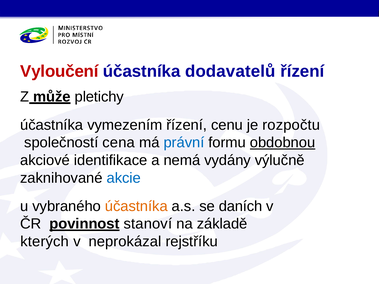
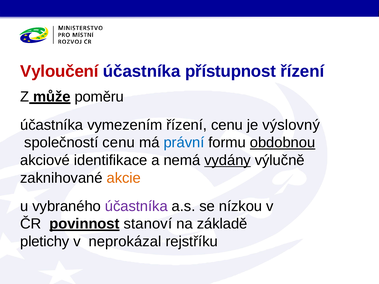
dodavatelů: dodavatelů -> přístupnost (230, 71)
pletichy: pletichy -> poměru (99, 97)
rozpočtu: rozpočtu -> výslovný (291, 125)
společností cena: cena -> cenu (119, 143)
vydány underline: none -> present (228, 160)
akcie colour: blue -> orange (124, 178)
účastníka colour: orange -> purple (136, 206)
daních: daních -> nízkou (241, 206)
kterých: kterých -> pletichy (45, 242)
